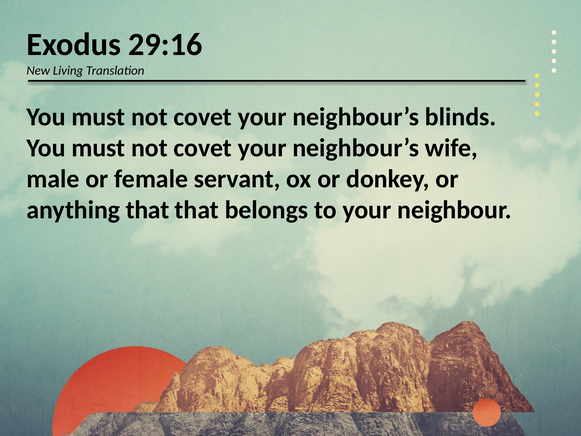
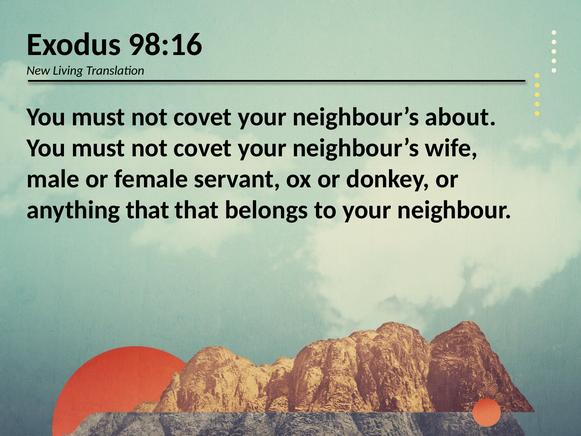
29:16: 29:16 -> 98:16 (165, 45)
blinds: blinds -> about (461, 117)
